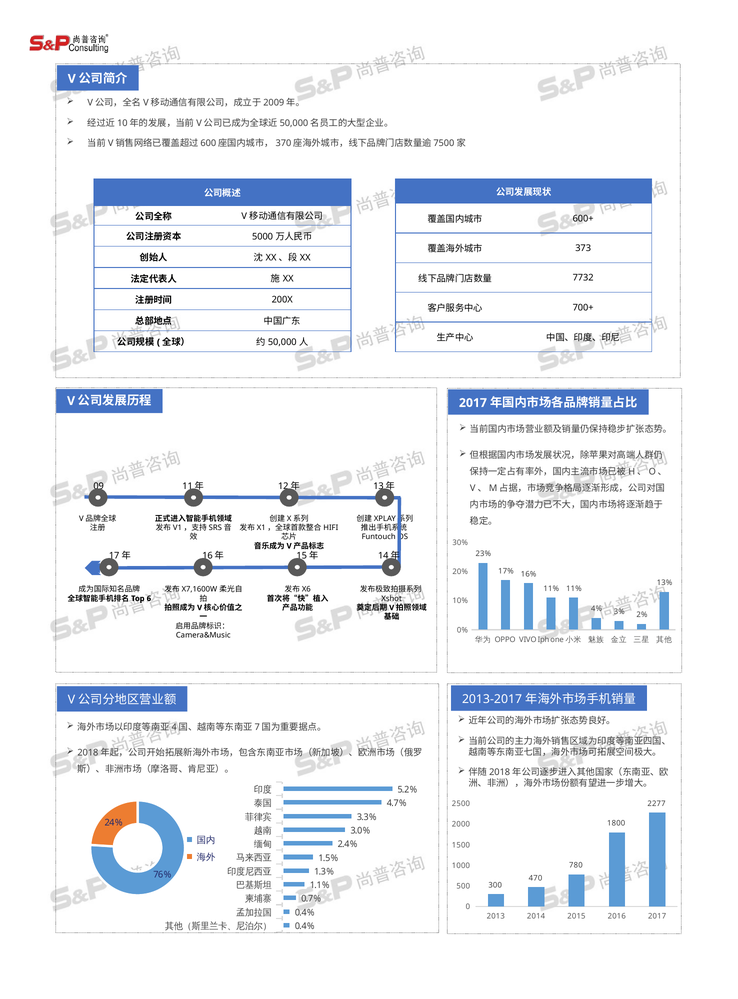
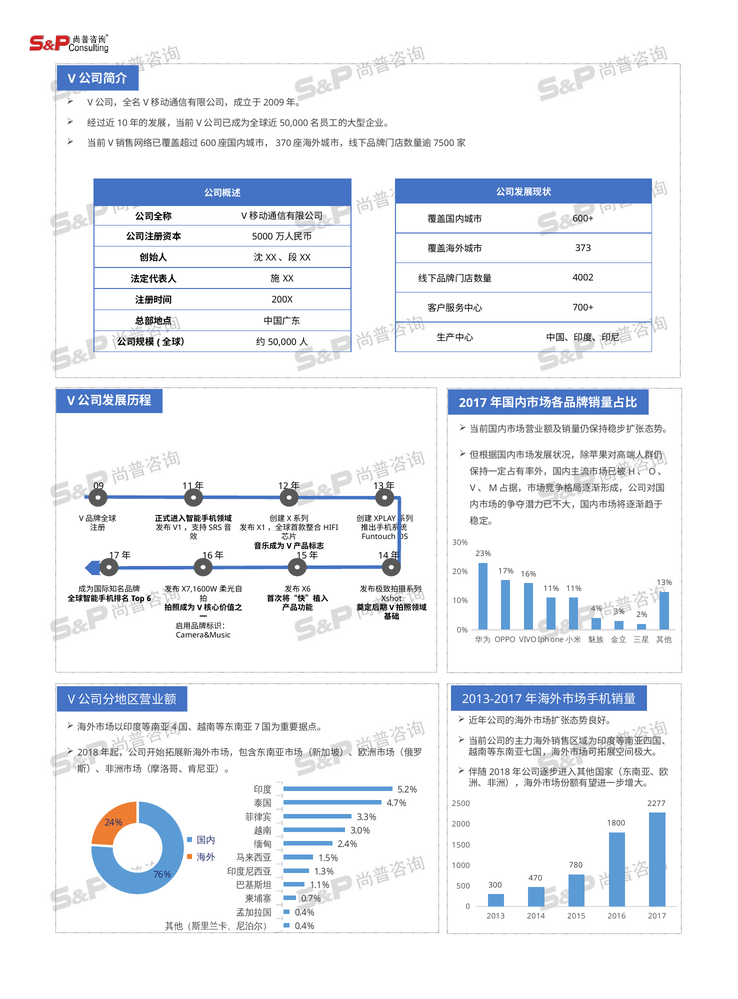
7732: 7732 -> 4002 (583, 278)
